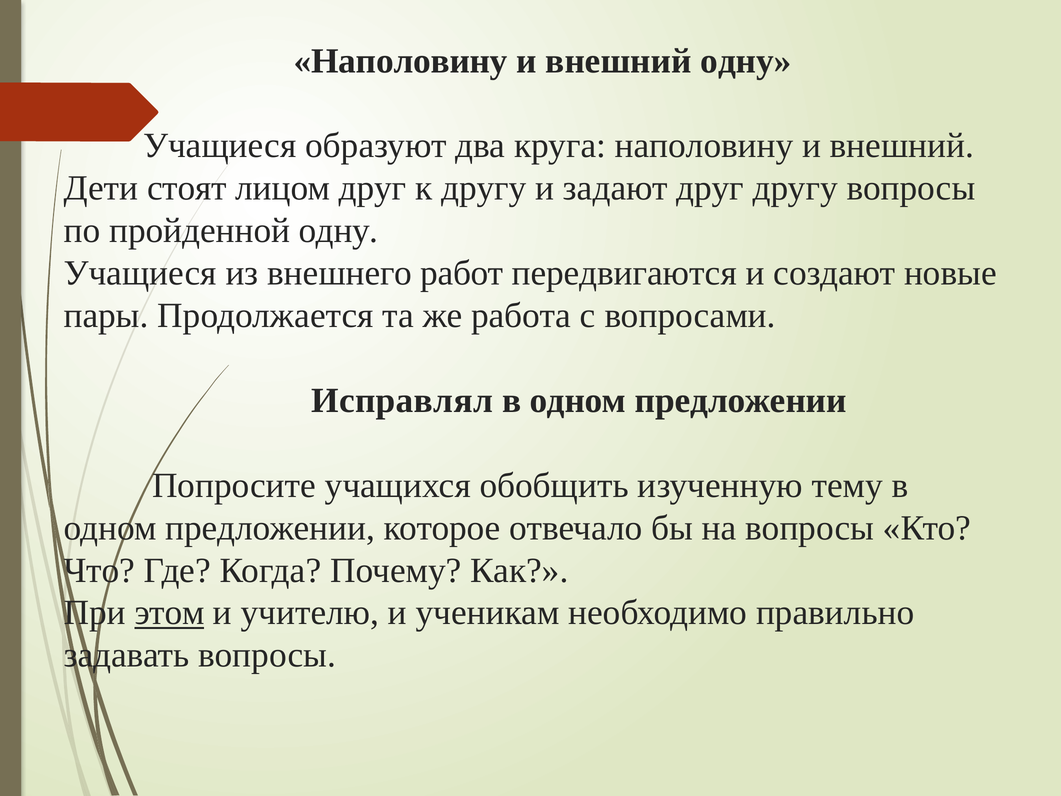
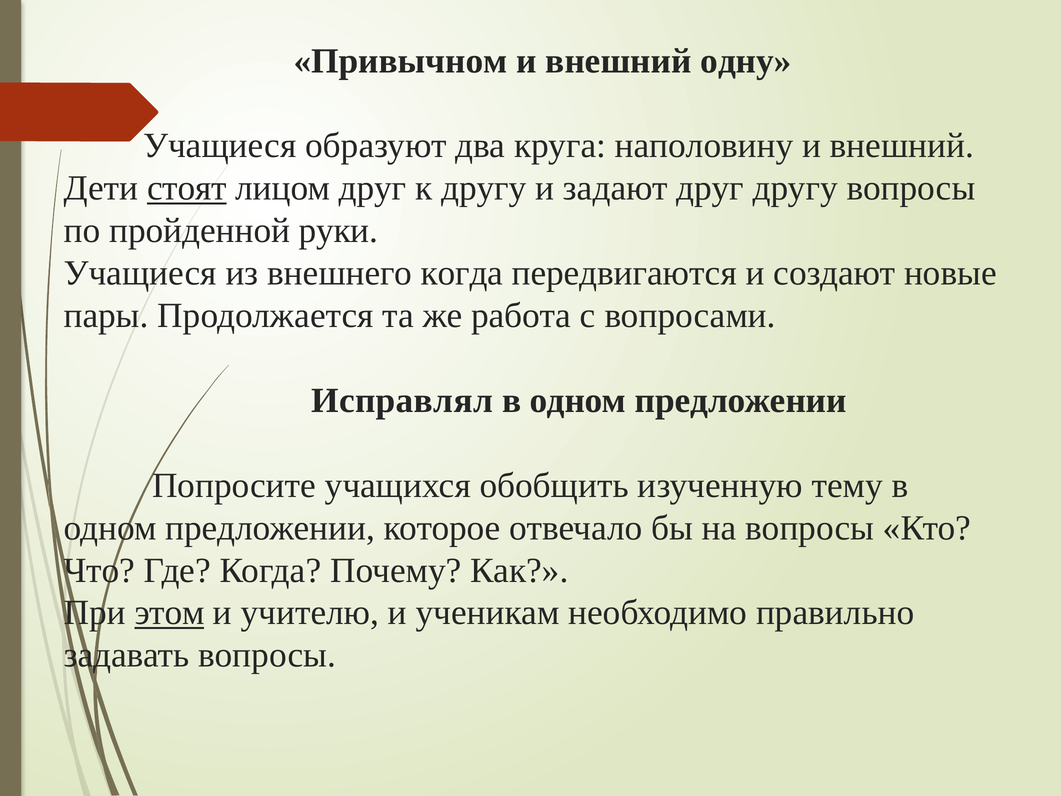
Наполовину: Наполовину -> Привычном (401, 61)
стоят underline: none -> present (187, 188)
пройденной одну: одну -> руки (338, 231)
внешнего работ: работ -> когда (462, 273)
